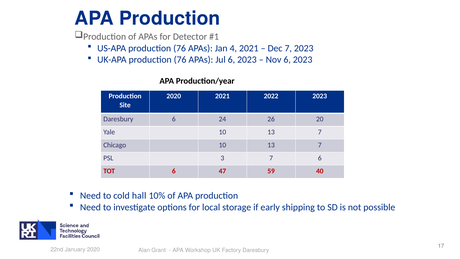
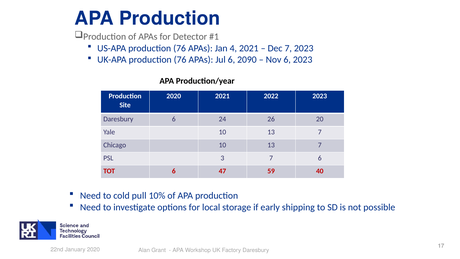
Jul 6 2023: 2023 -> 2090 (247, 60)
hall: hall -> pull (139, 196)
